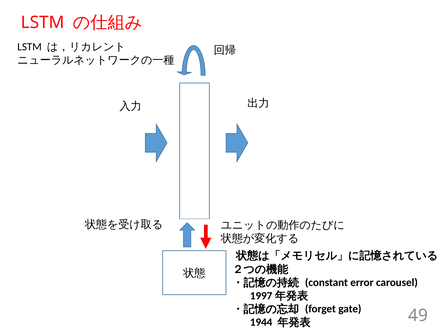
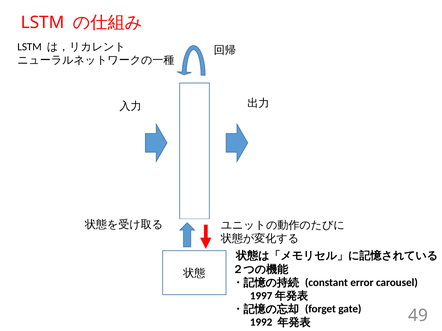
1944: 1944 -> 1992 (261, 323)
